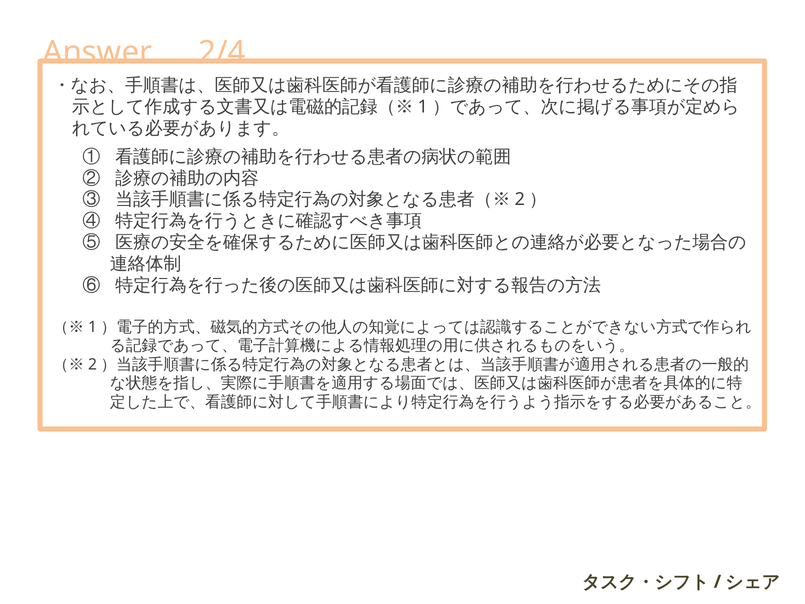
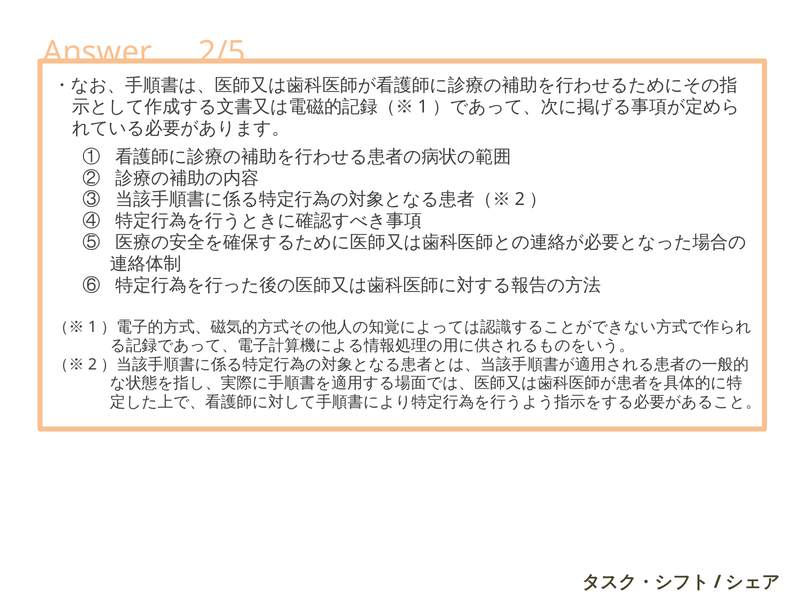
2/4: 2/4 -> 2/5 (222, 53)
